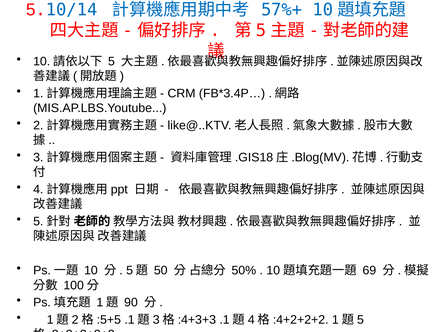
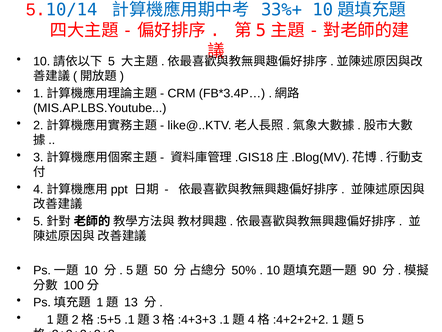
57%+: 57%+ -> 33%+ (282, 10)
69: 69 -> 90 (369, 270)
90: 90 -> 13 (131, 302)
